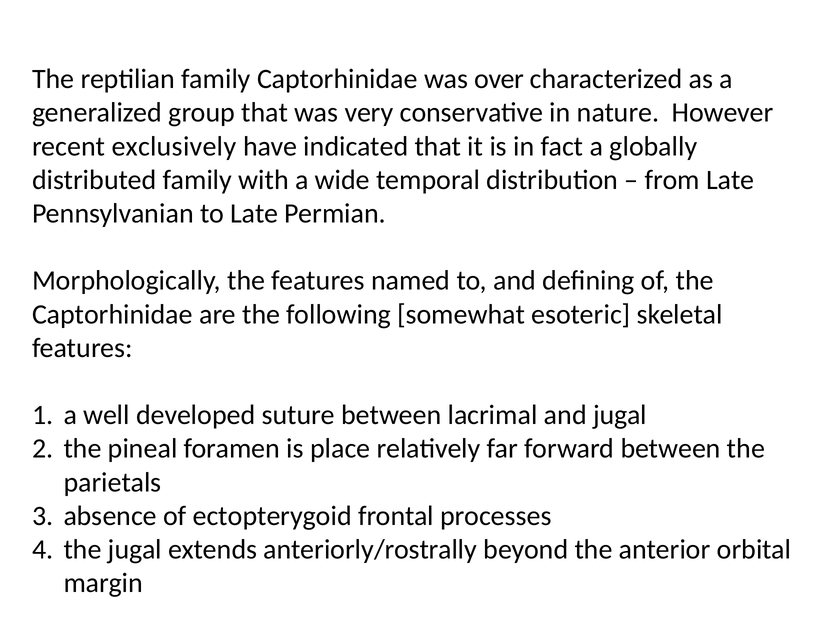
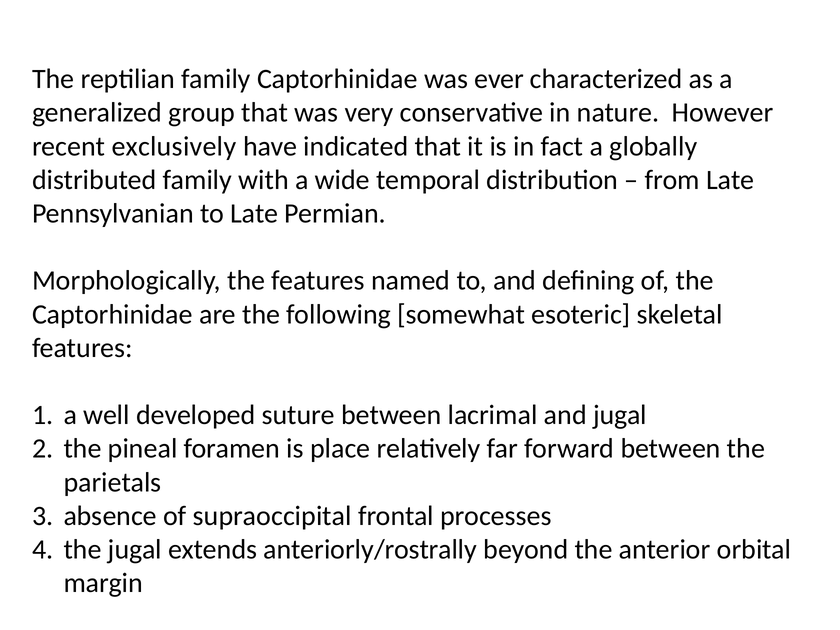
over: over -> ever (499, 79)
ectopterygoid: ectopterygoid -> supraoccipital (272, 516)
